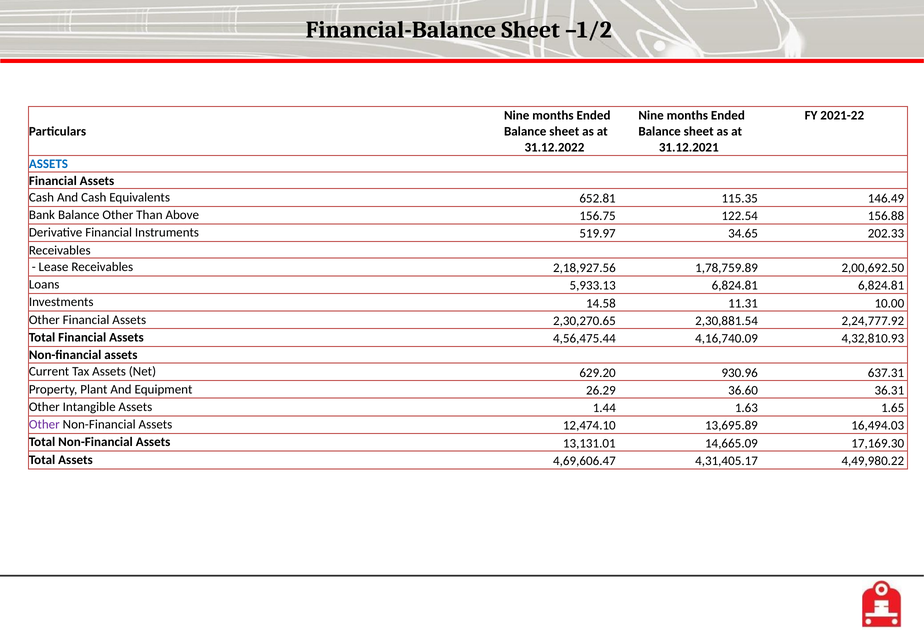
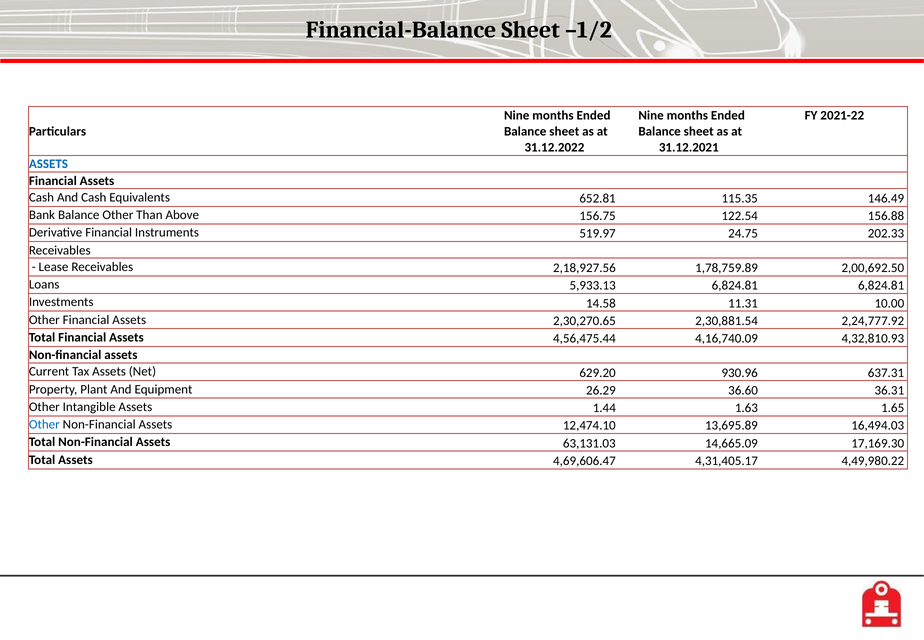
34.65: 34.65 -> 24.75 (743, 234)
Other colour: purple -> blue (44, 424)
13,131.01: 13,131.01 -> 63,131.03 (589, 443)
